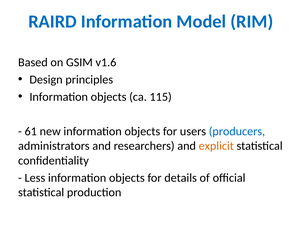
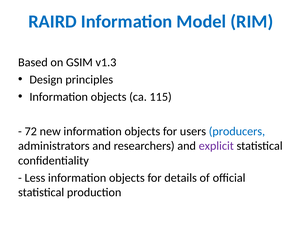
v1.6: v1.6 -> v1.3 (106, 63)
61: 61 -> 72 (31, 132)
explicit colour: orange -> purple (216, 146)
